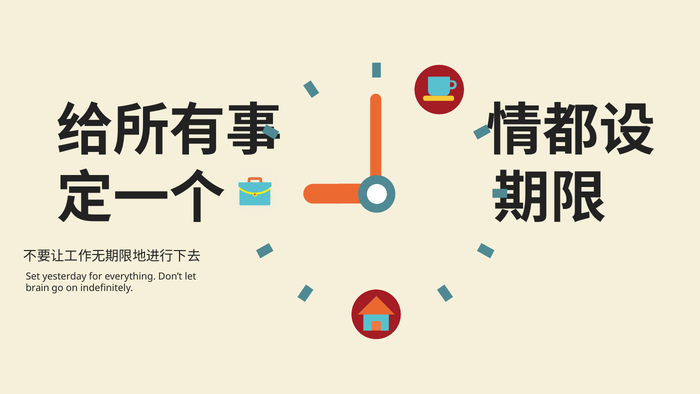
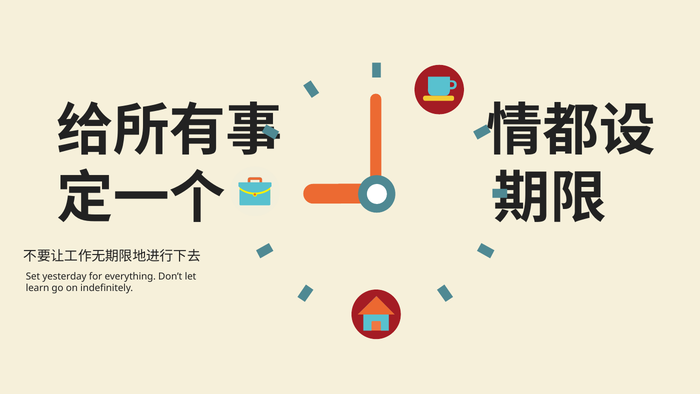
brain: brain -> learn (37, 288)
